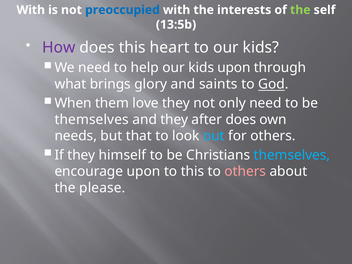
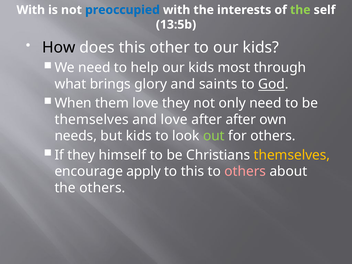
How colour: purple -> black (59, 47)
heart: heart -> other (170, 47)
kids upon: upon -> most (234, 68)
and they: they -> love (174, 120)
after does: does -> after (241, 120)
but that: that -> kids (139, 136)
out colour: light blue -> light green (214, 136)
themselves colour: light blue -> yellow (292, 155)
encourage upon: upon -> apply (144, 171)
the please: please -> others (102, 188)
